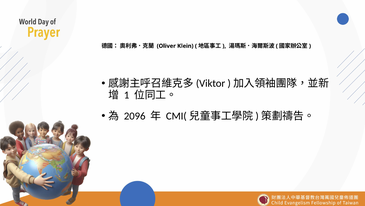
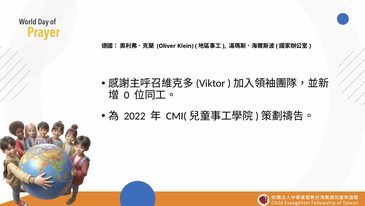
1: 1 -> 0 (127, 95)
2096: 2096 -> 2022 (135, 116)
